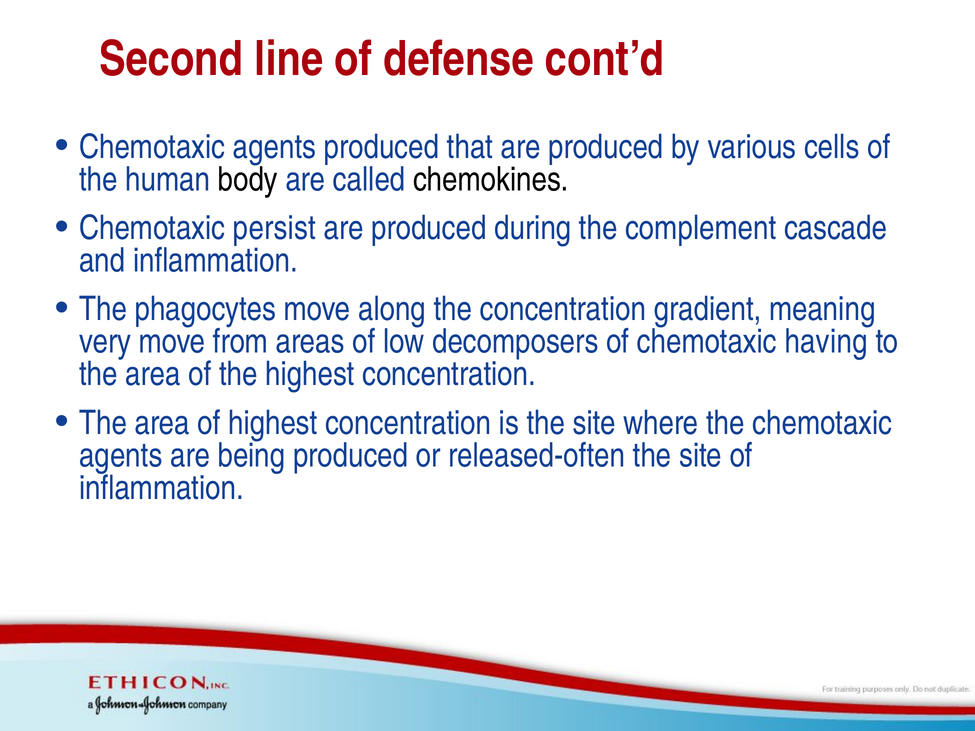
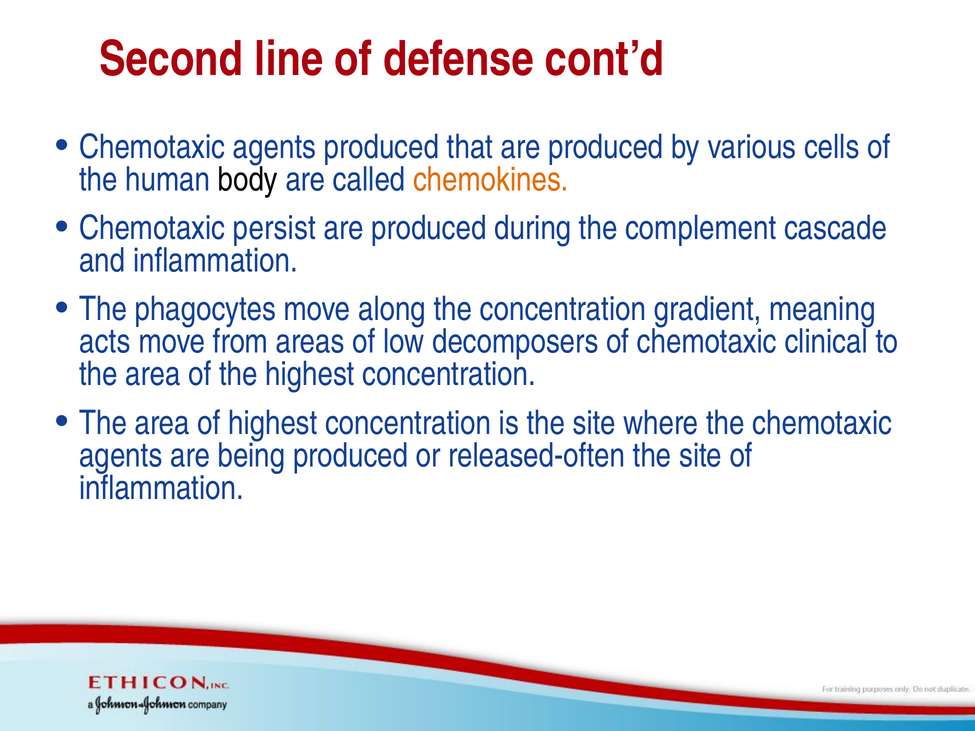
chemokines colour: black -> orange (491, 180)
very: very -> acts (105, 342)
having: having -> clinical (826, 342)
